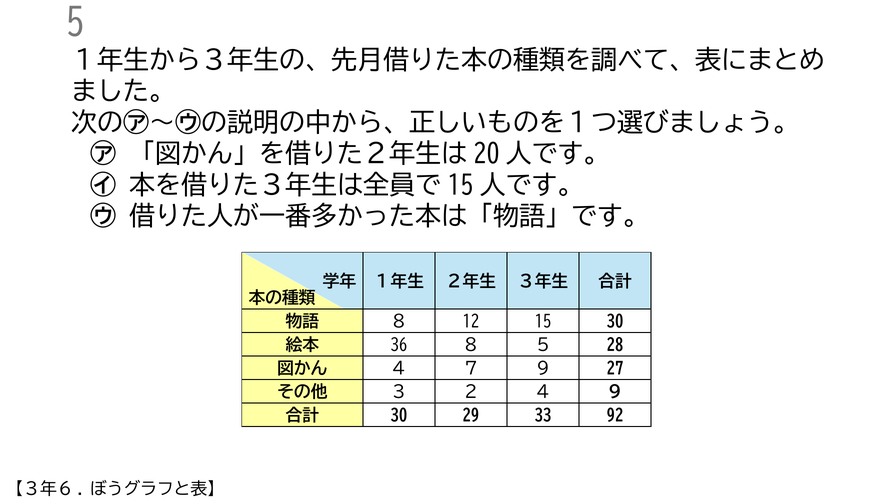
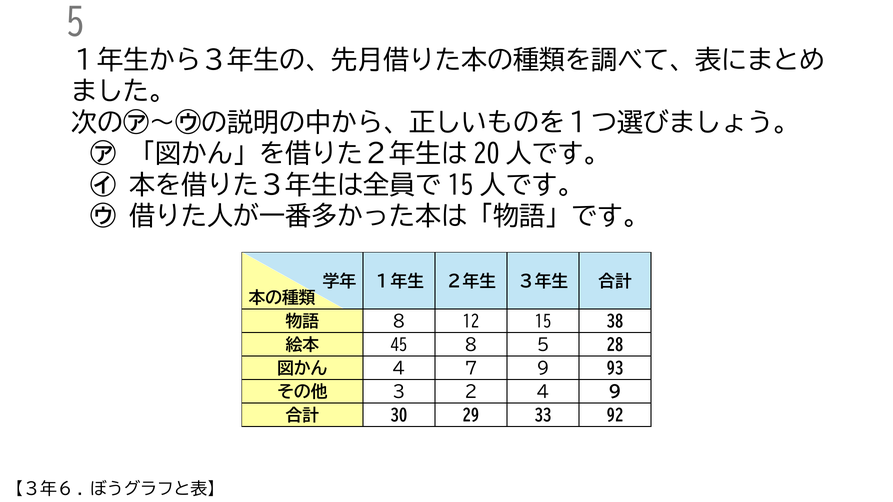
15 30: 30 -> 38 (615, 322)
36: 36 -> 45 (399, 345)
27: 27 -> 93 (615, 369)
